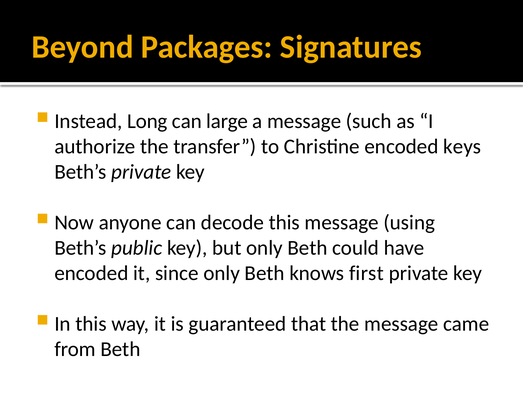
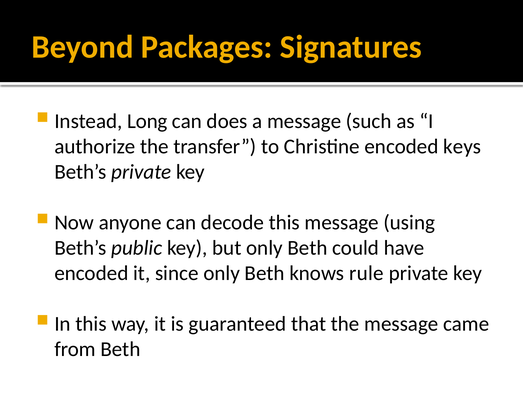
large: large -> does (227, 121)
first: first -> rule (366, 273)
